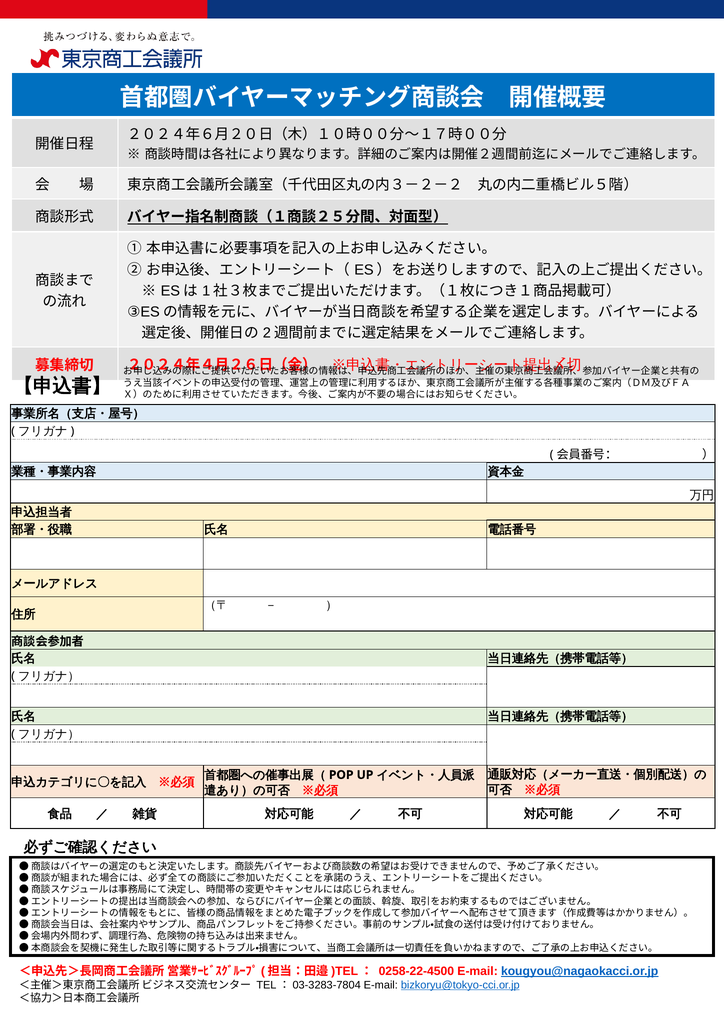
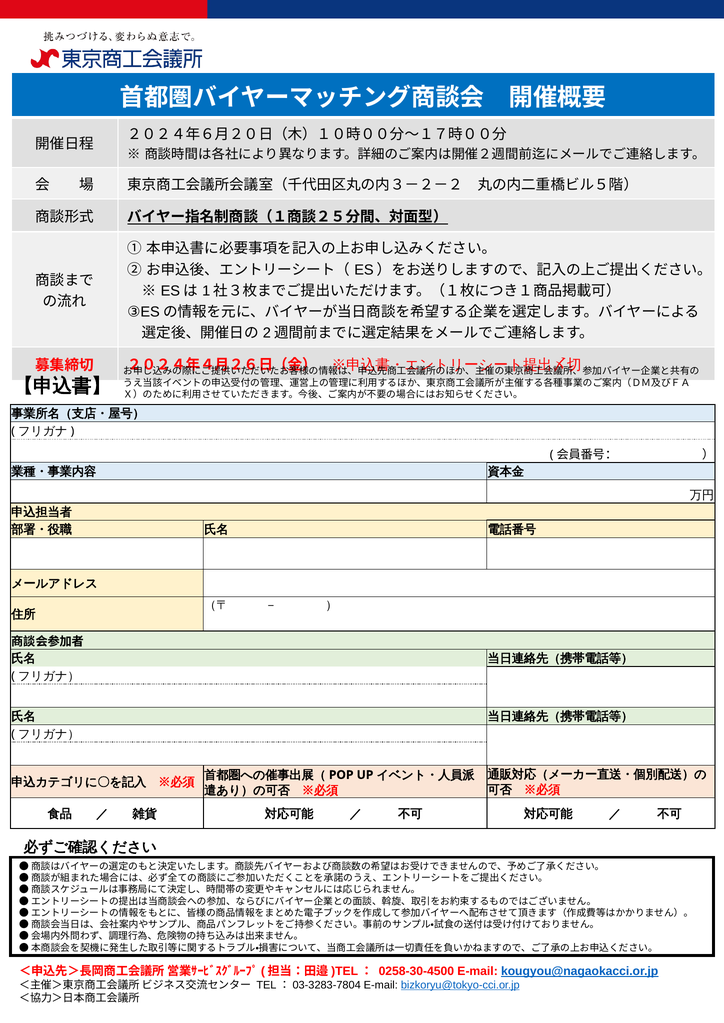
0258-22-4500: 0258-22-4500 -> 0258-30-4500 (416, 972)
